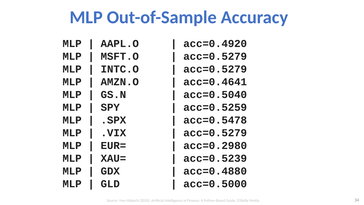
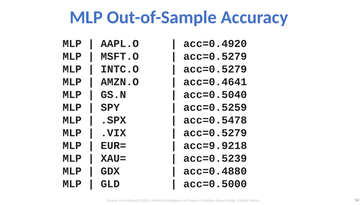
acc=0.2980: acc=0.2980 -> acc=9.9218 (215, 145)
